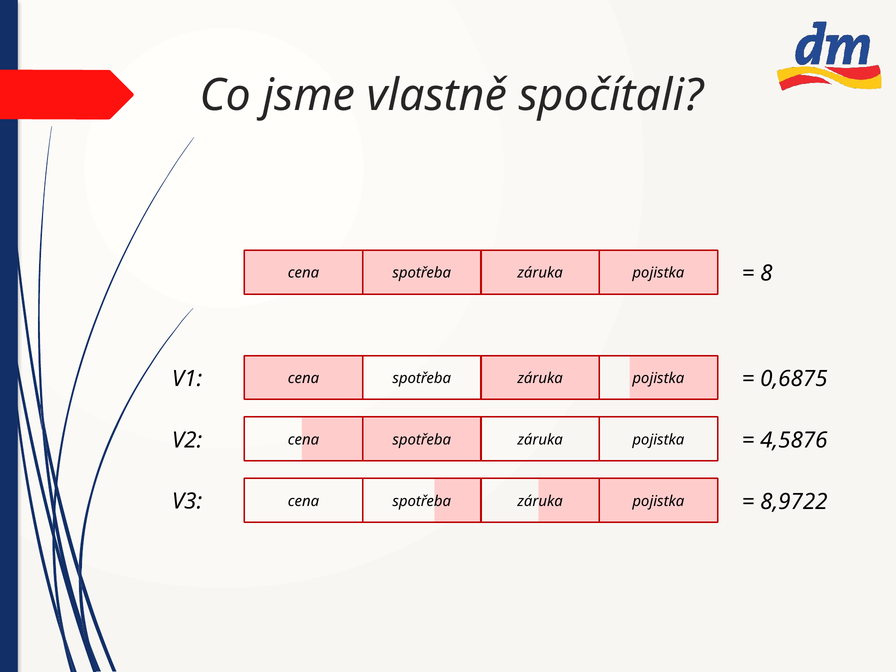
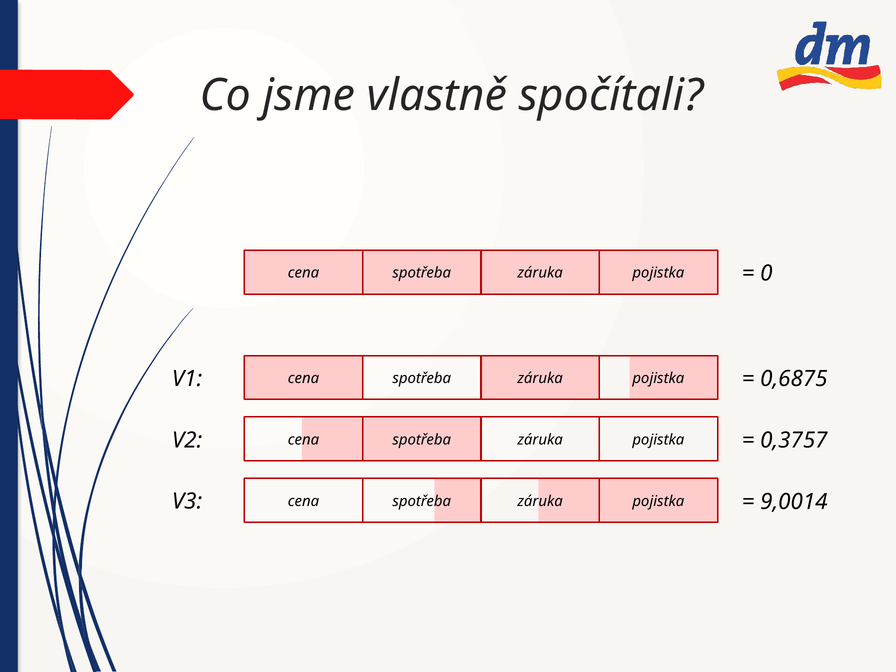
8: 8 -> 0 (766, 273)
4,5876: 4,5876 -> 0,3757 (794, 440)
8,9722: 8,9722 -> 9,0014 (794, 502)
